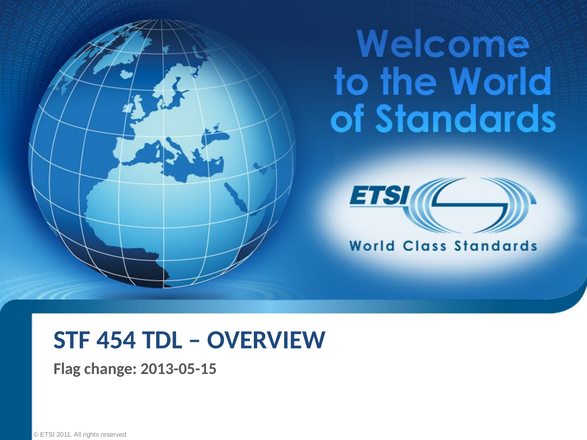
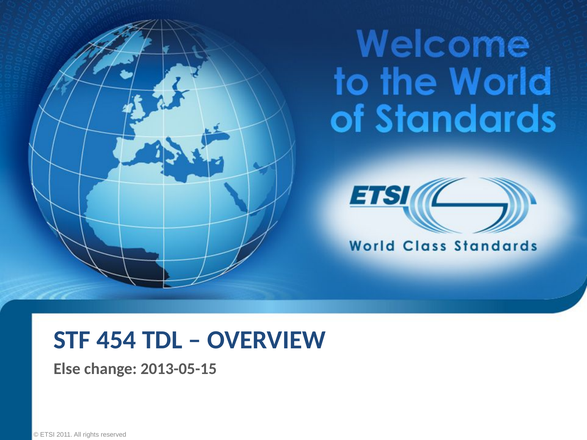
Flag: Flag -> Else (67, 369)
